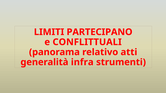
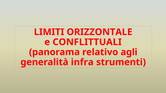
PARTECIPANO: PARTECIPANO -> ORIZZONTALE (99, 32)
atti: atti -> agli (129, 52)
